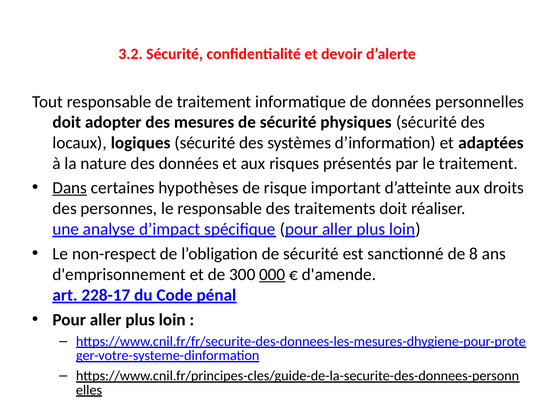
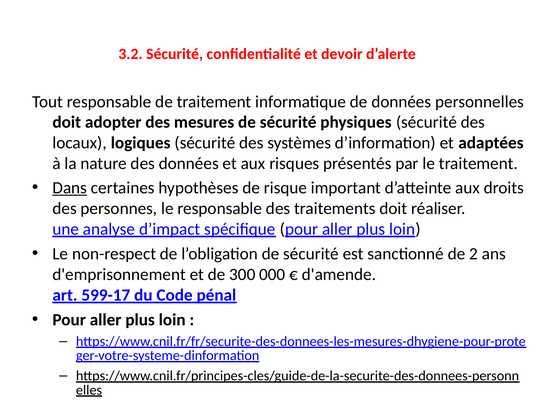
8: 8 -> 2 (474, 253)
000 underline: present -> none (272, 274)
228-17: 228-17 -> 599-17 (106, 295)
